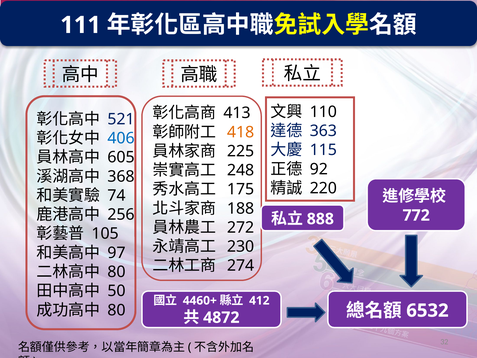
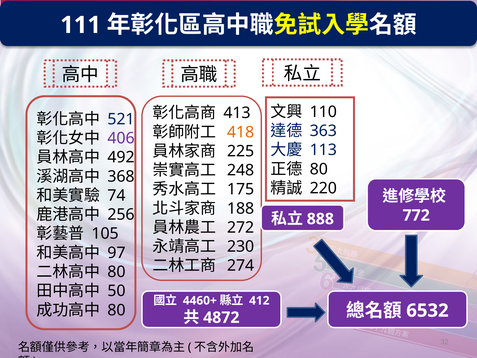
406 colour: blue -> purple (121, 138)
115: 115 -> 113 (323, 150)
605: 605 -> 492 (121, 157)
92: 92 -> 80 (319, 169)
